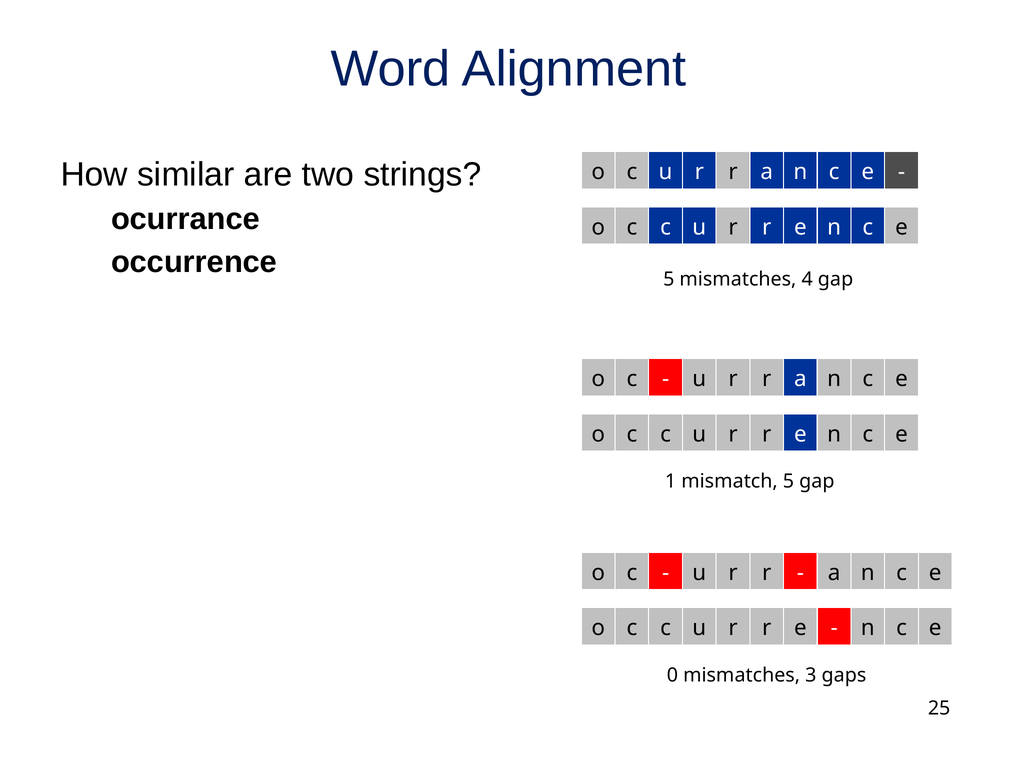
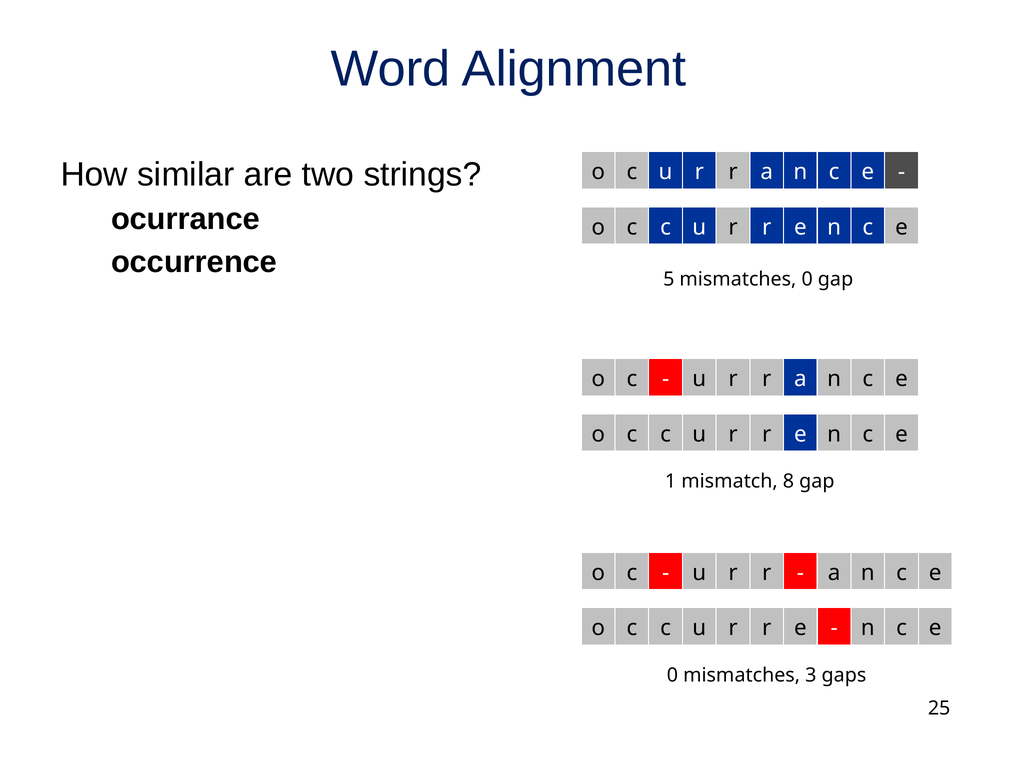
mismatches 4: 4 -> 0 (807, 279)
mismatch 5: 5 -> 8 (788, 482)
